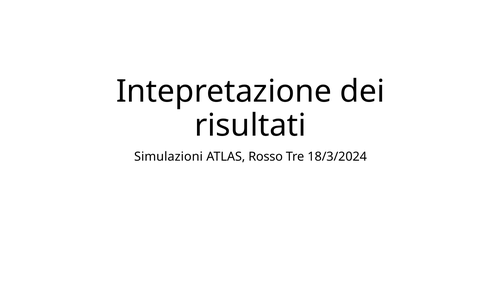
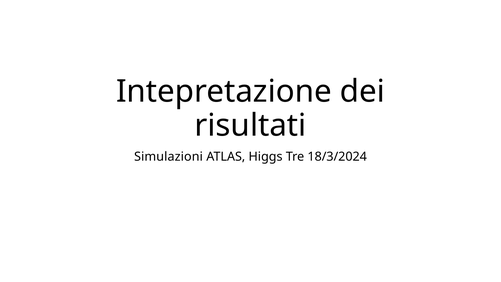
Rosso: Rosso -> Higgs (266, 157)
